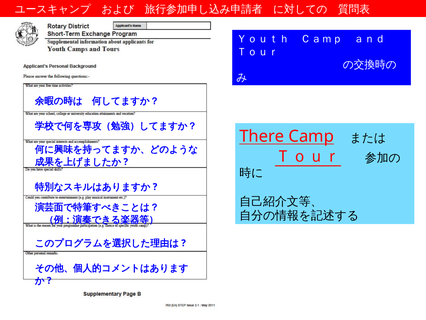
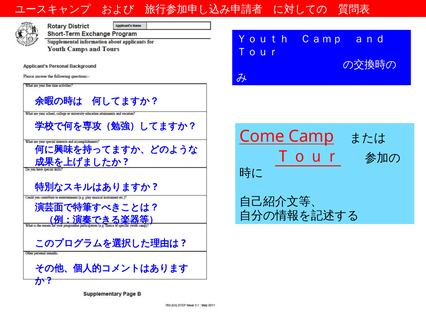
There: There -> Come (262, 136)
